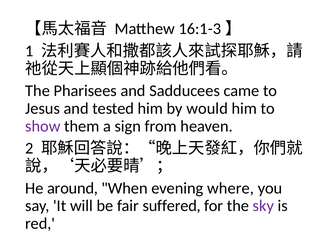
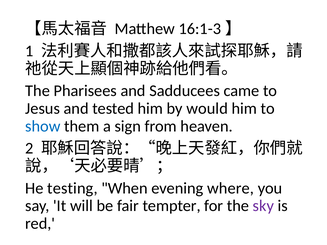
show colour: purple -> blue (43, 126)
around: around -> testing (72, 188)
suffered: suffered -> tempter (172, 206)
